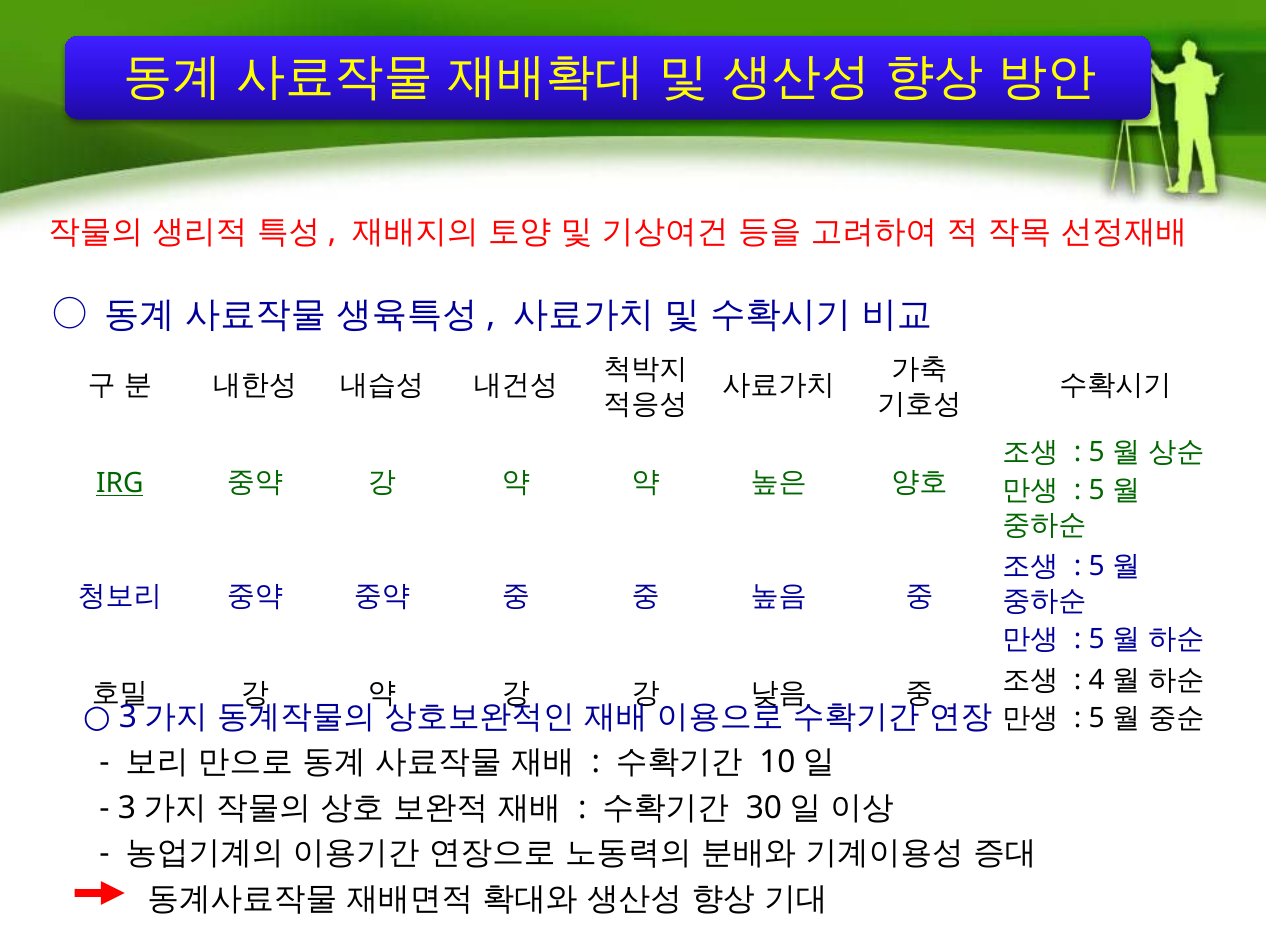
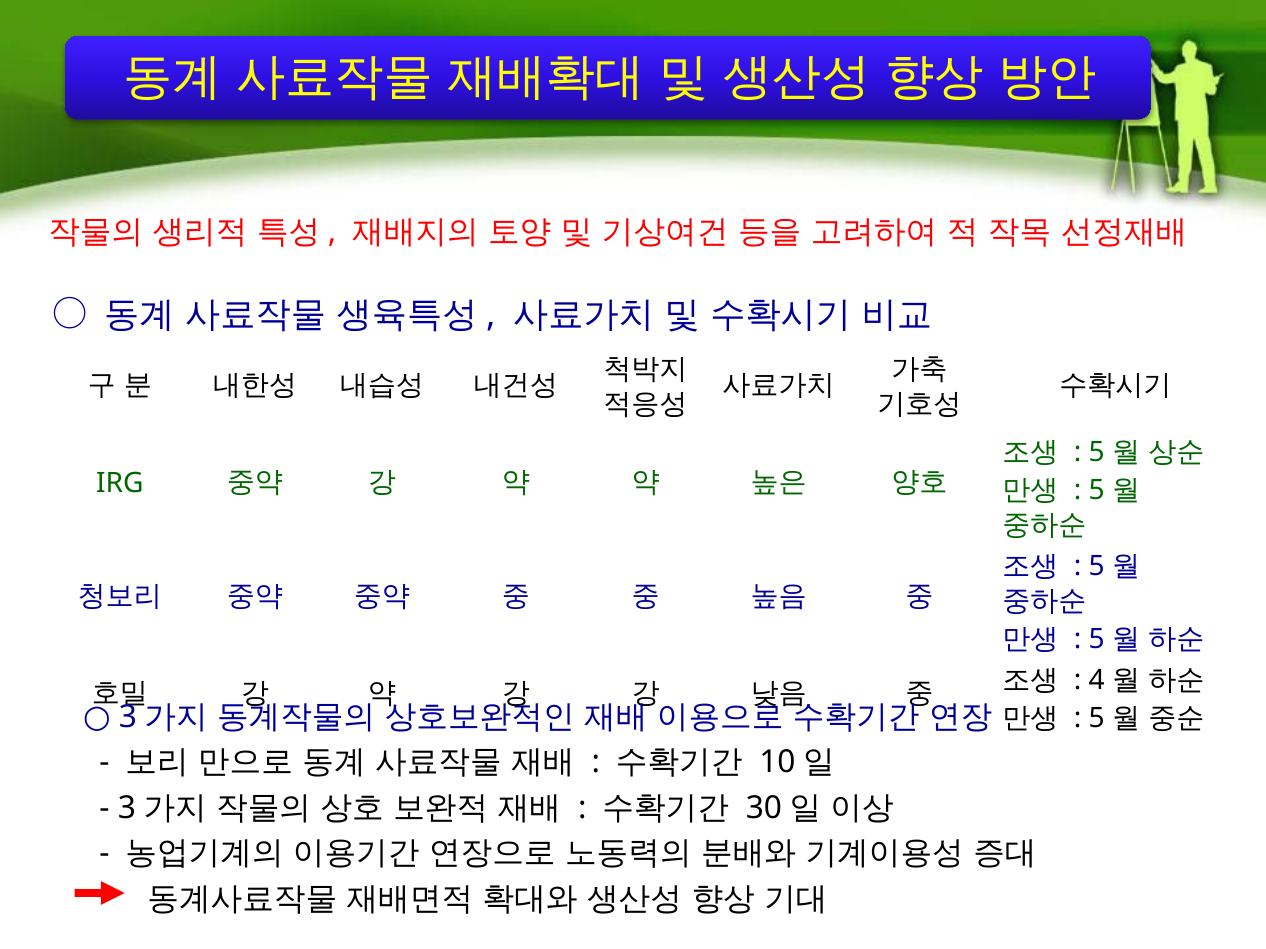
IRG underline: present -> none (120, 484)
